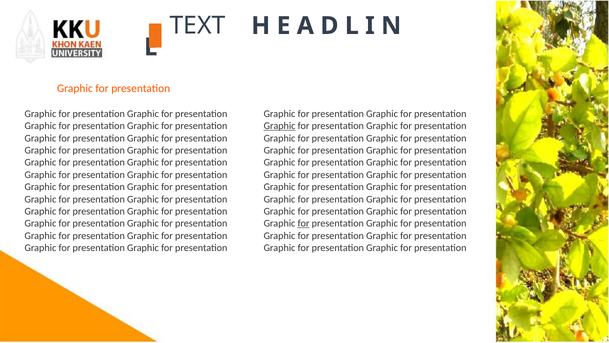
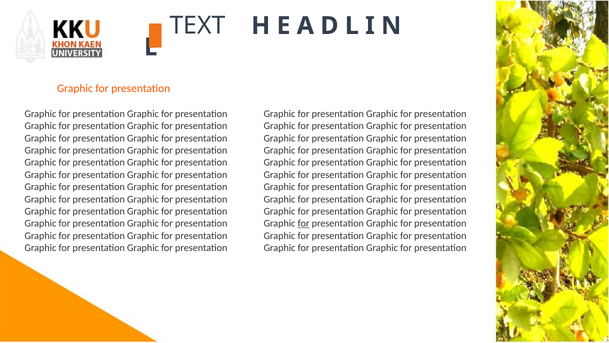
Graphic underline: present -> none (280, 126)
